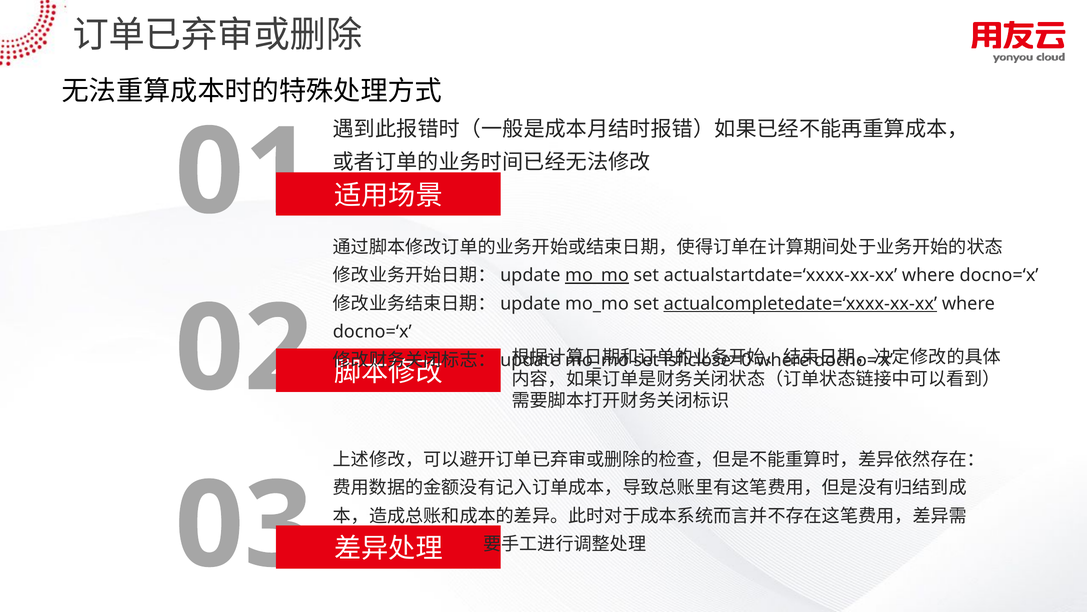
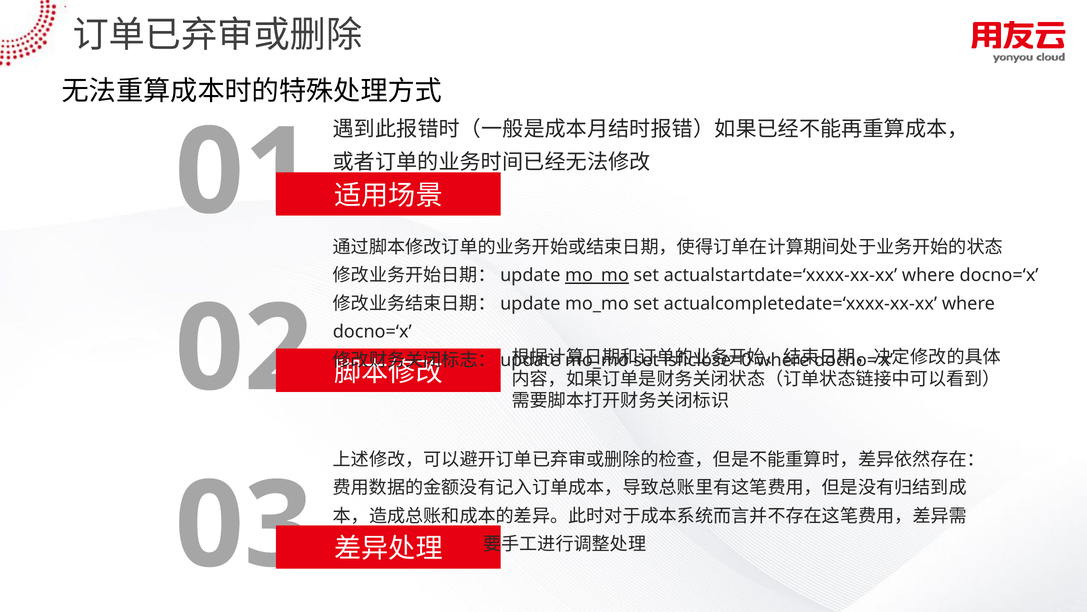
actualcompletedate=‘xxxx-xx-xx underline: present -> none (800, 303)
